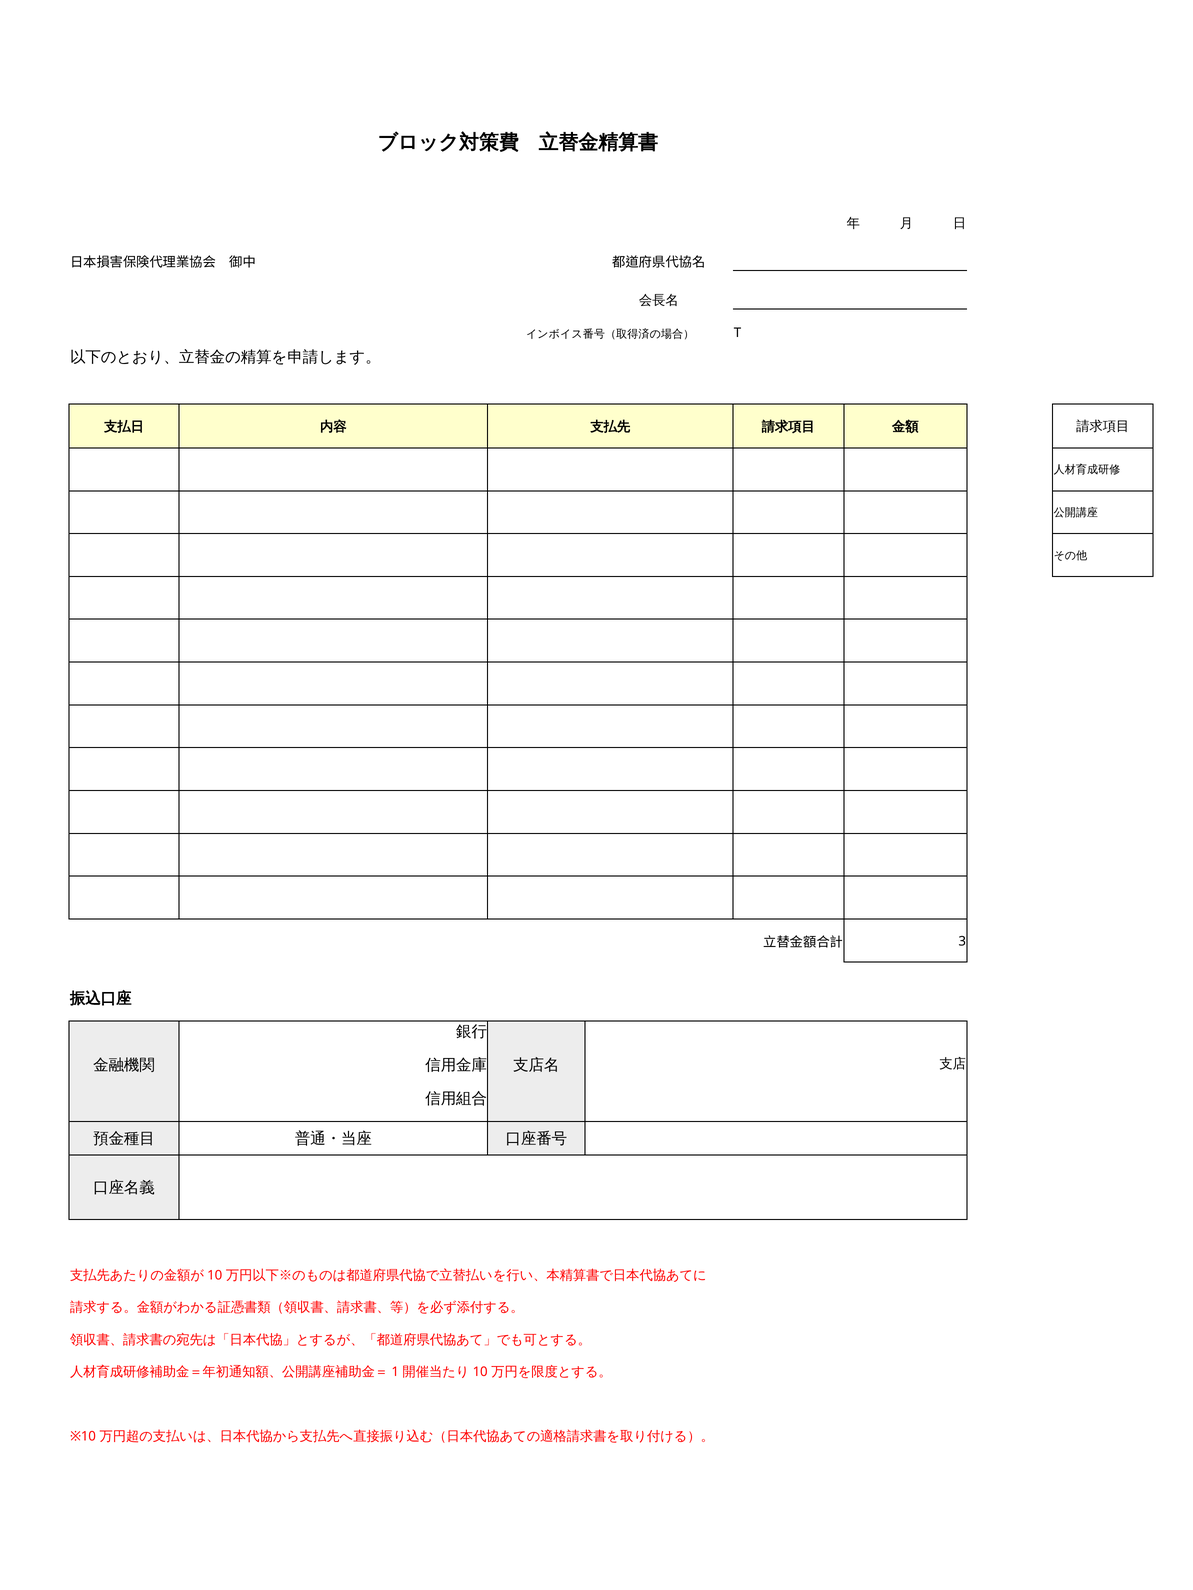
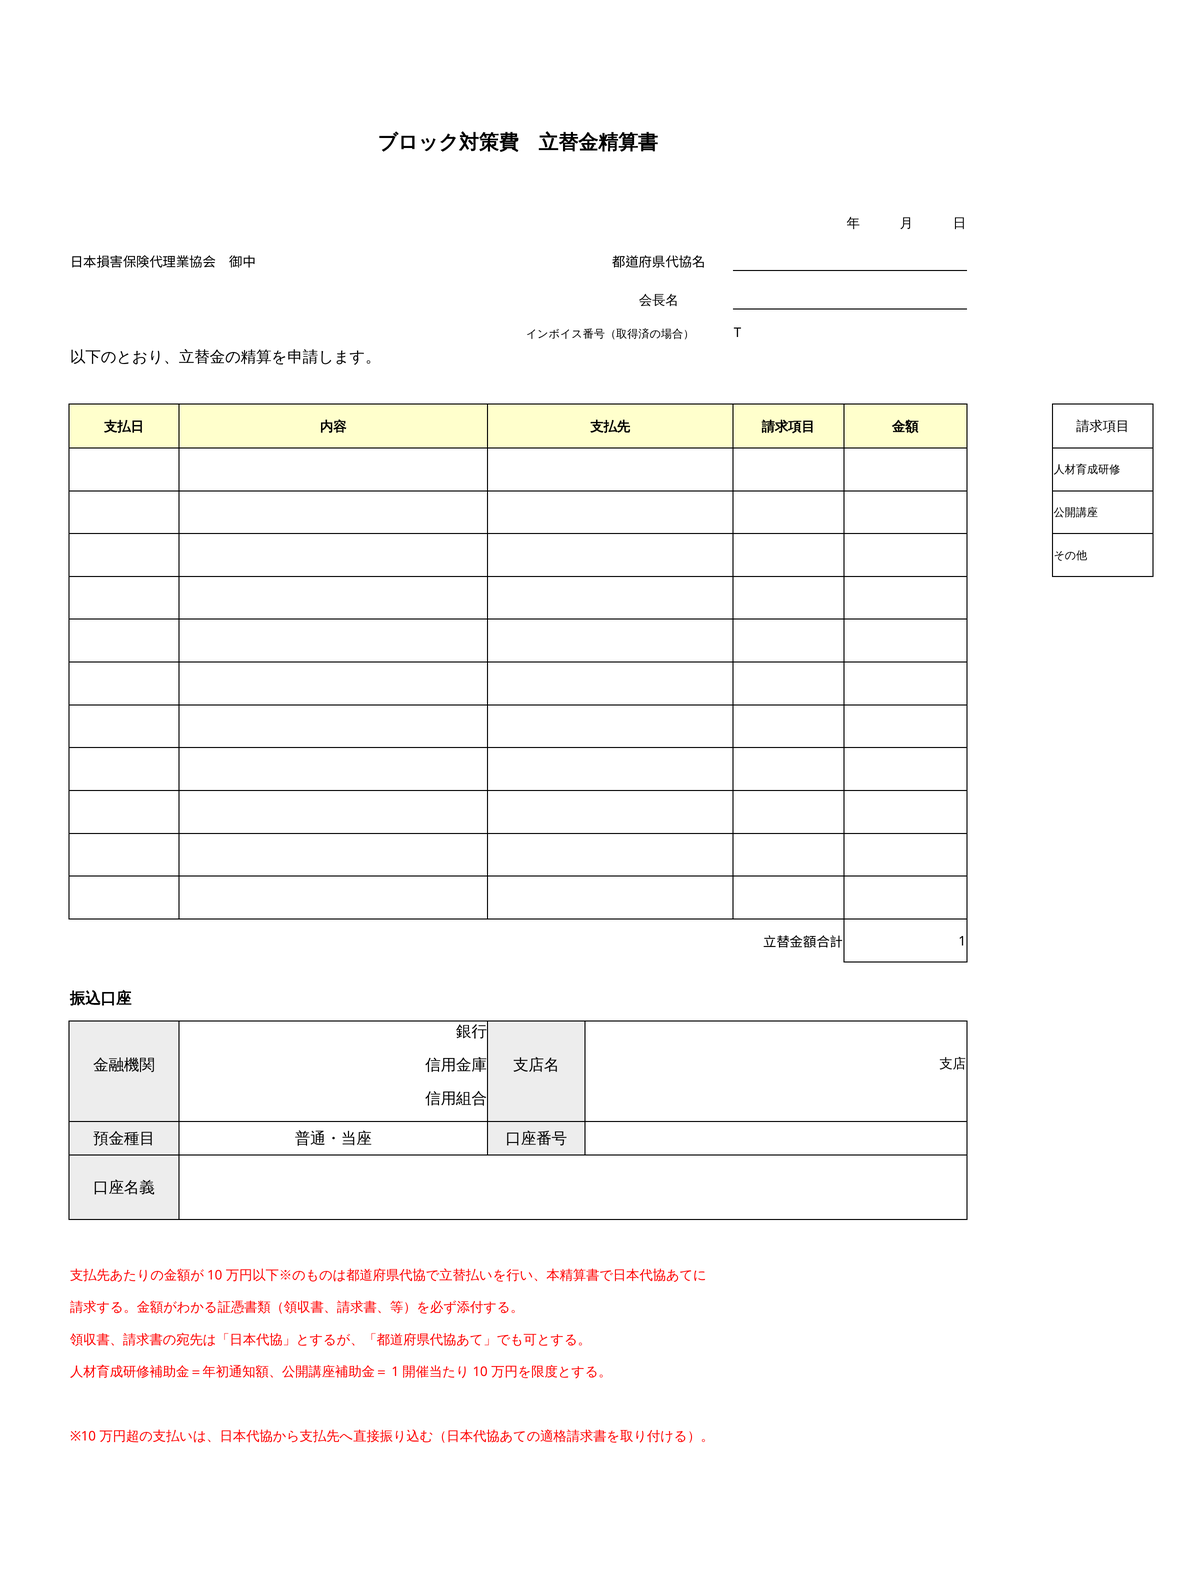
3: 3 -> 1 (962, 942)
